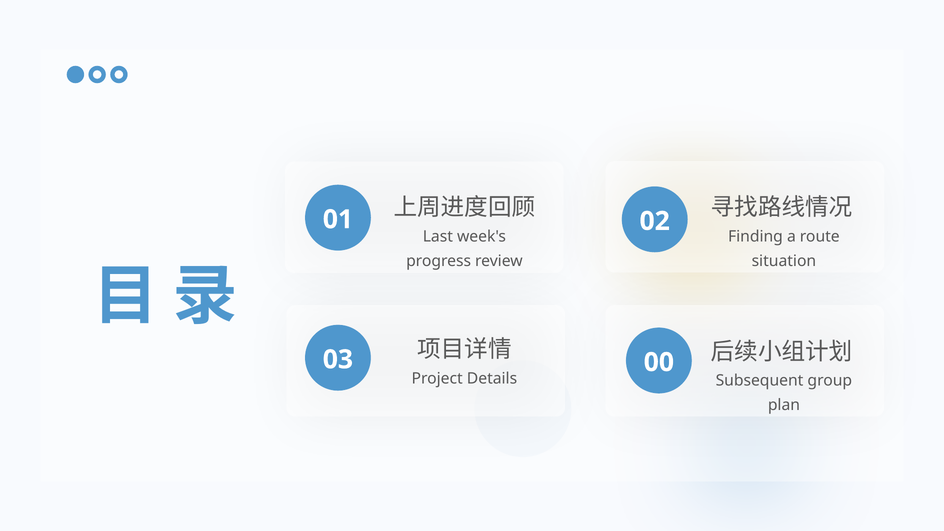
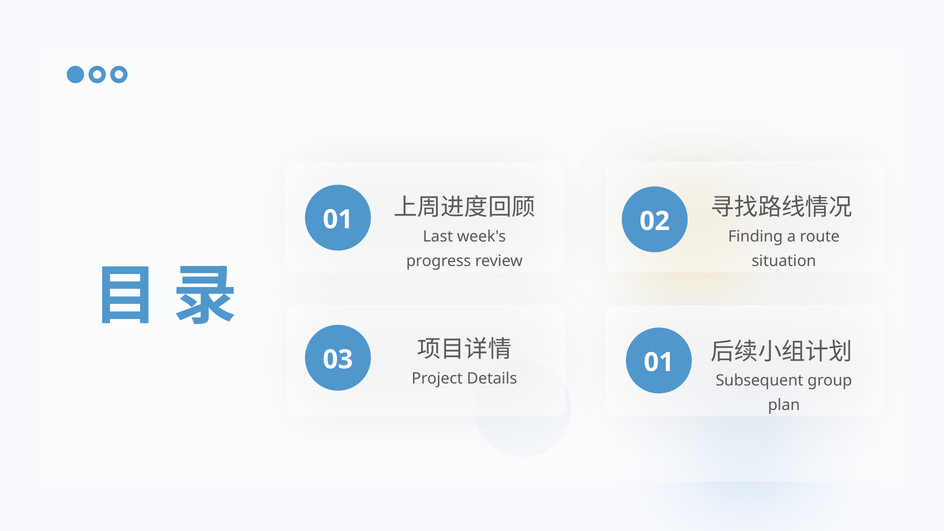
Details 00: 00 -> 01 (659, 362)
